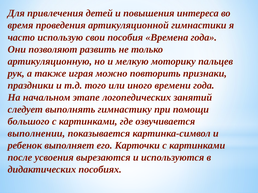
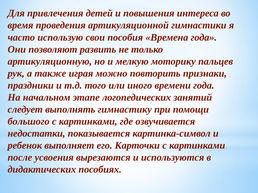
выполнении: выполнении -> недостатки (36, 134)
